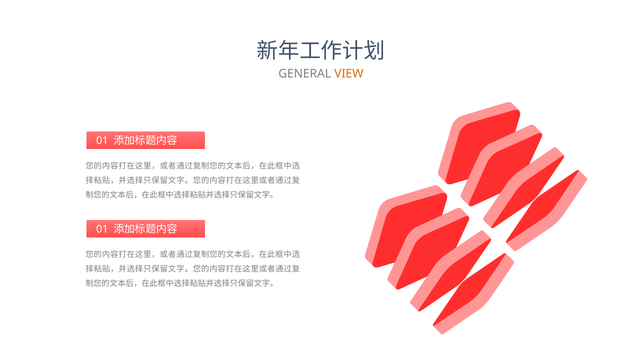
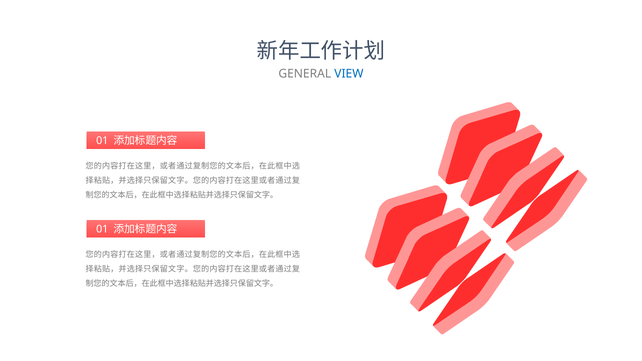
VIEW colour: orange -> blue (349, 74)
